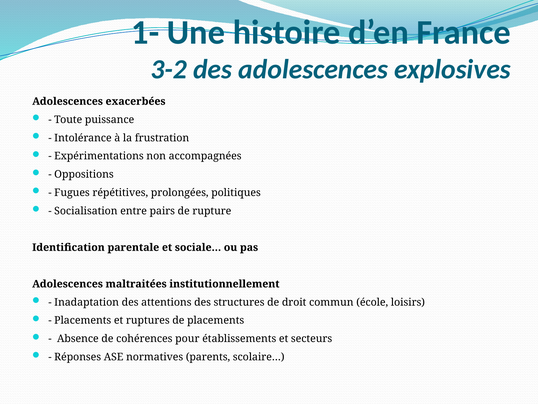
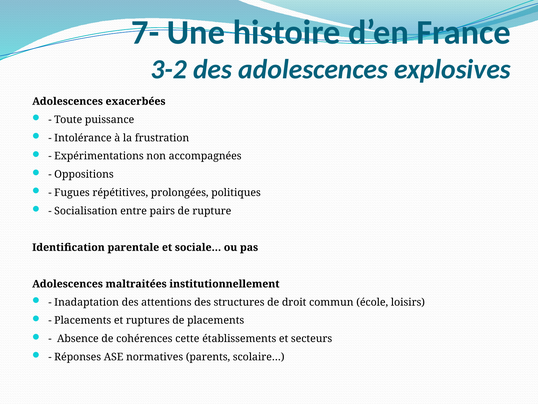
1-: 1- -> 7- (145, 33)
pour: pour -> cette (187, 338)
